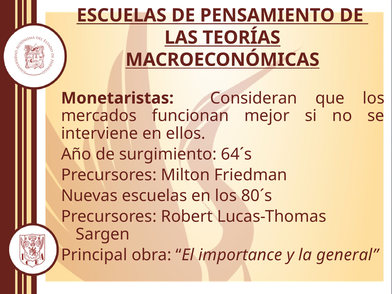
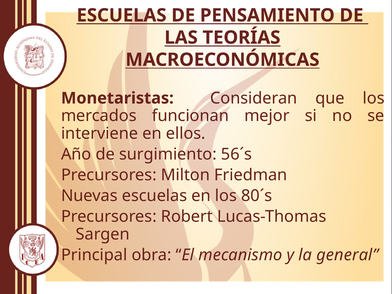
64´s: 64´s -> 56´s (236, 154)
importance: importance -> mecanismo (240, 255)
